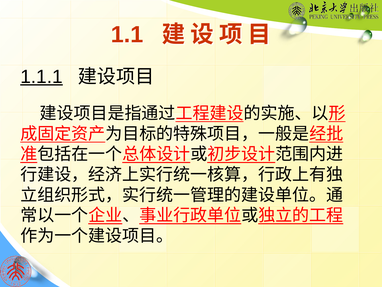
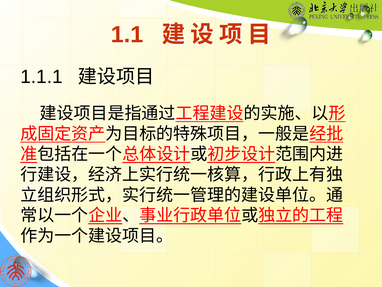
1.1.1 underline: present -> none (42, 77)
